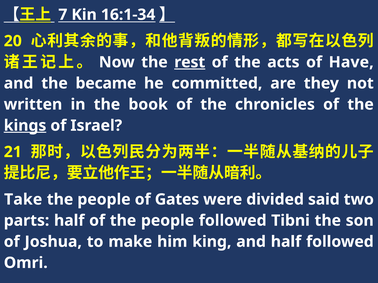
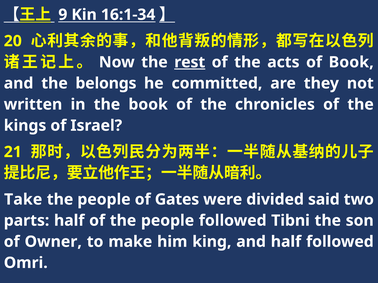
7: 7 -> 9 (63, 15)
of Have: Have -> Book (351, 62)
became: became -> belongs (106, 83)
kings underline: present -> none (25, 126)
Joshua: Joshua -> Owner (53, 242)
